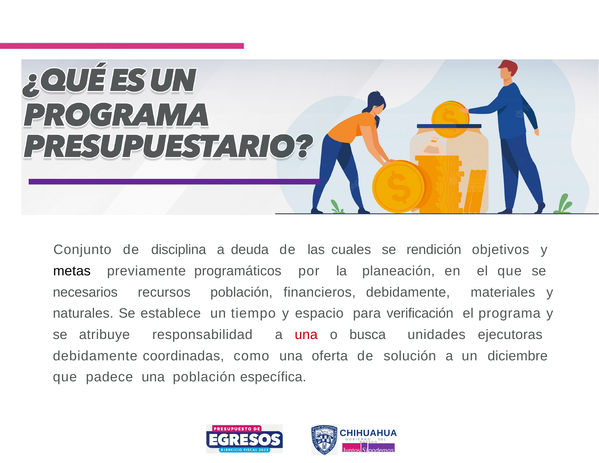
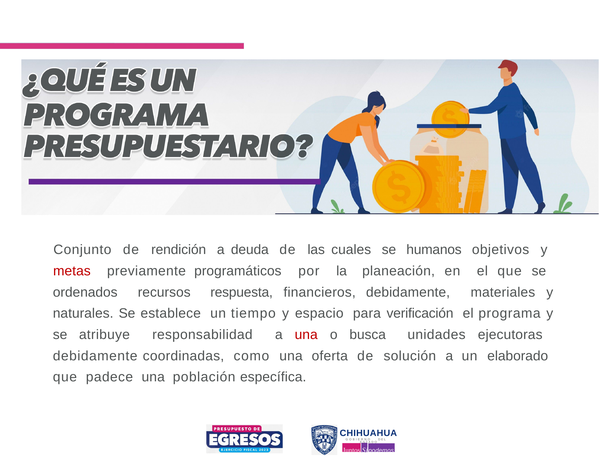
disciplina: disciplina -> rendición (179, 250)
rendición: rendición -> humanos (434, 250)
metas colour: black -> red (72, 271)
necesarios: necesarios -> ordenados (85, 292)
recursos población: población -> respuesta (242, 292)
diciembre: diciembre -> elaborado (518, 356)
